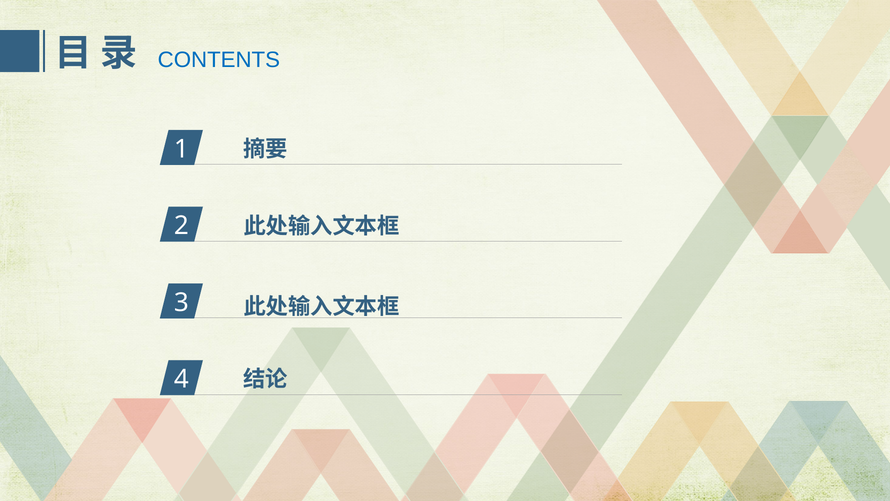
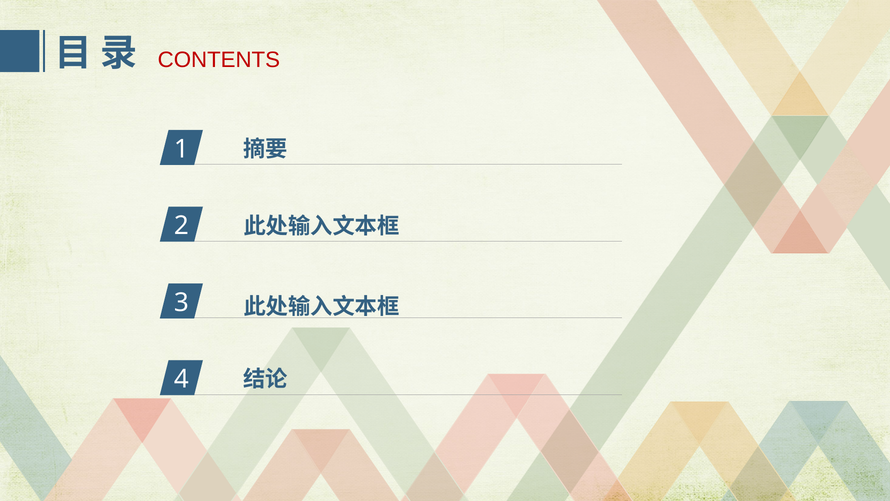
CONTENTS colour: blue -> red (219, 60)
